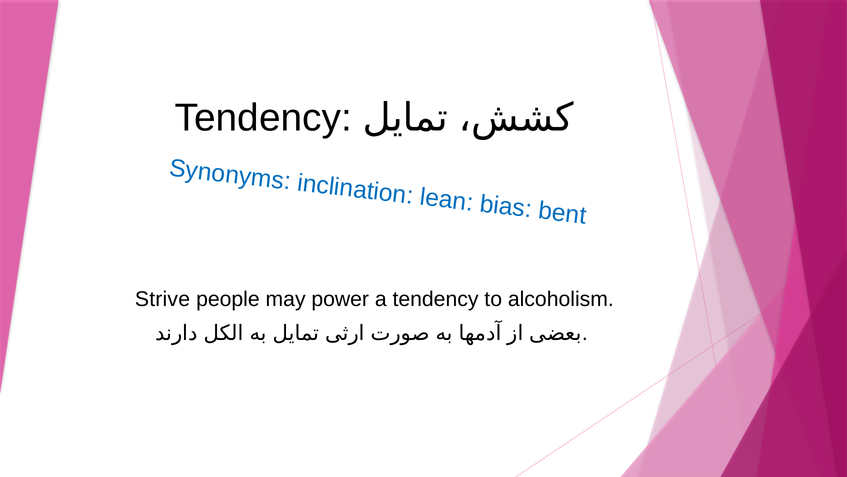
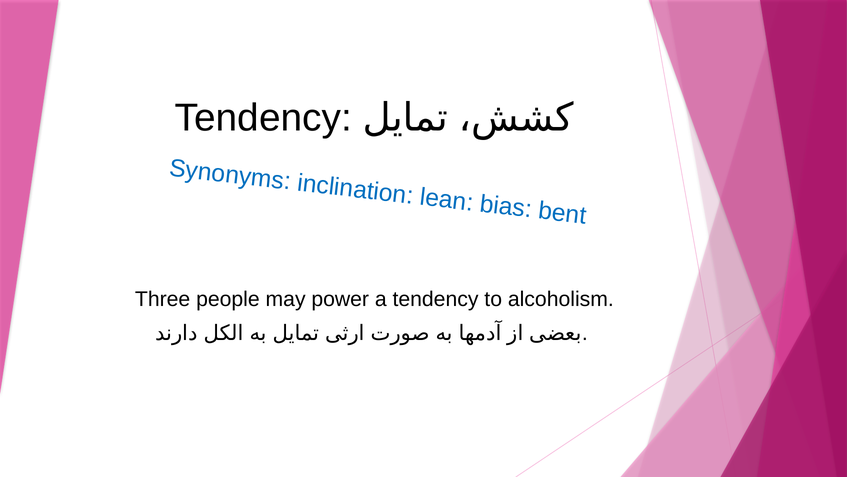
Strive: Strive -> Three (163, 299)
